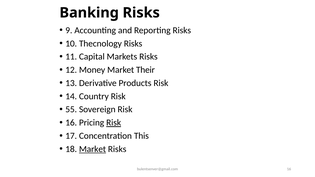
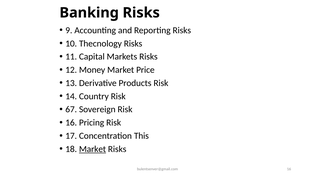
Their: Their -> Price (145, 70)
55: 55 -> 67 (71, 110)
Risk underline: present -> none (114, 123)
